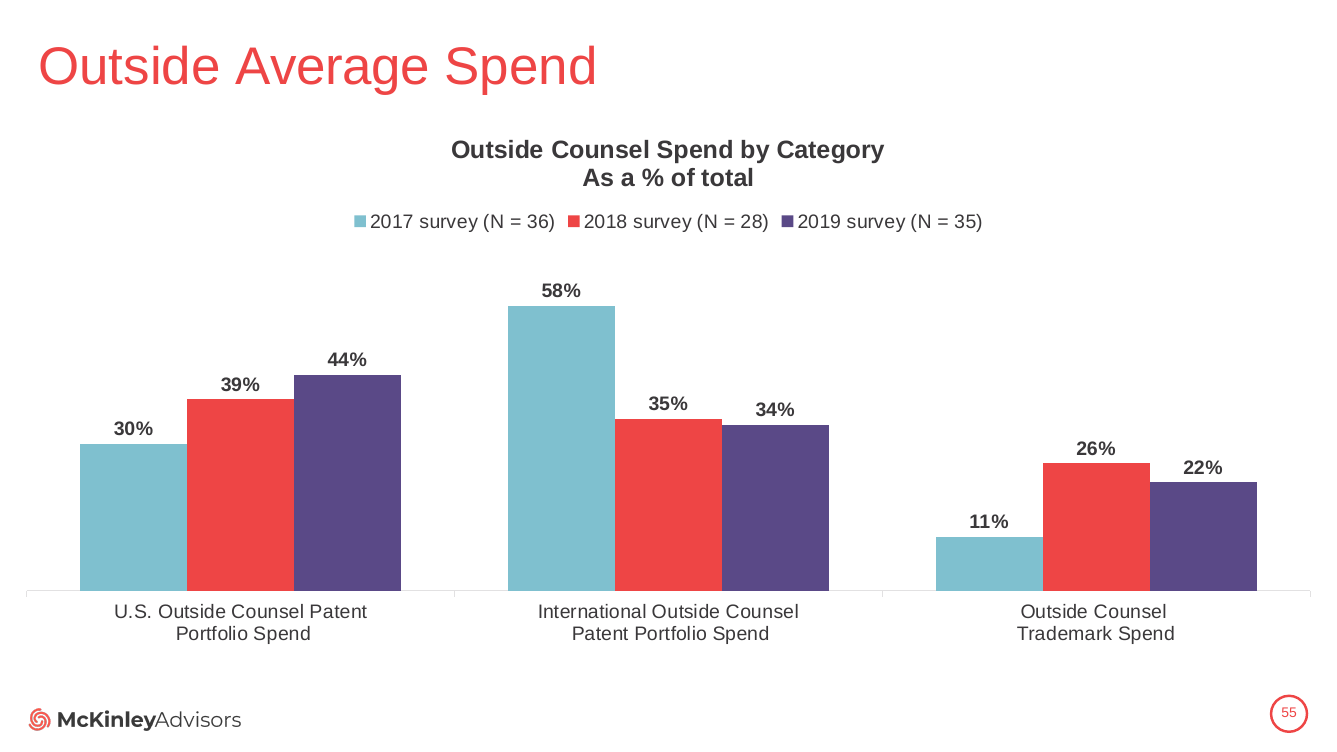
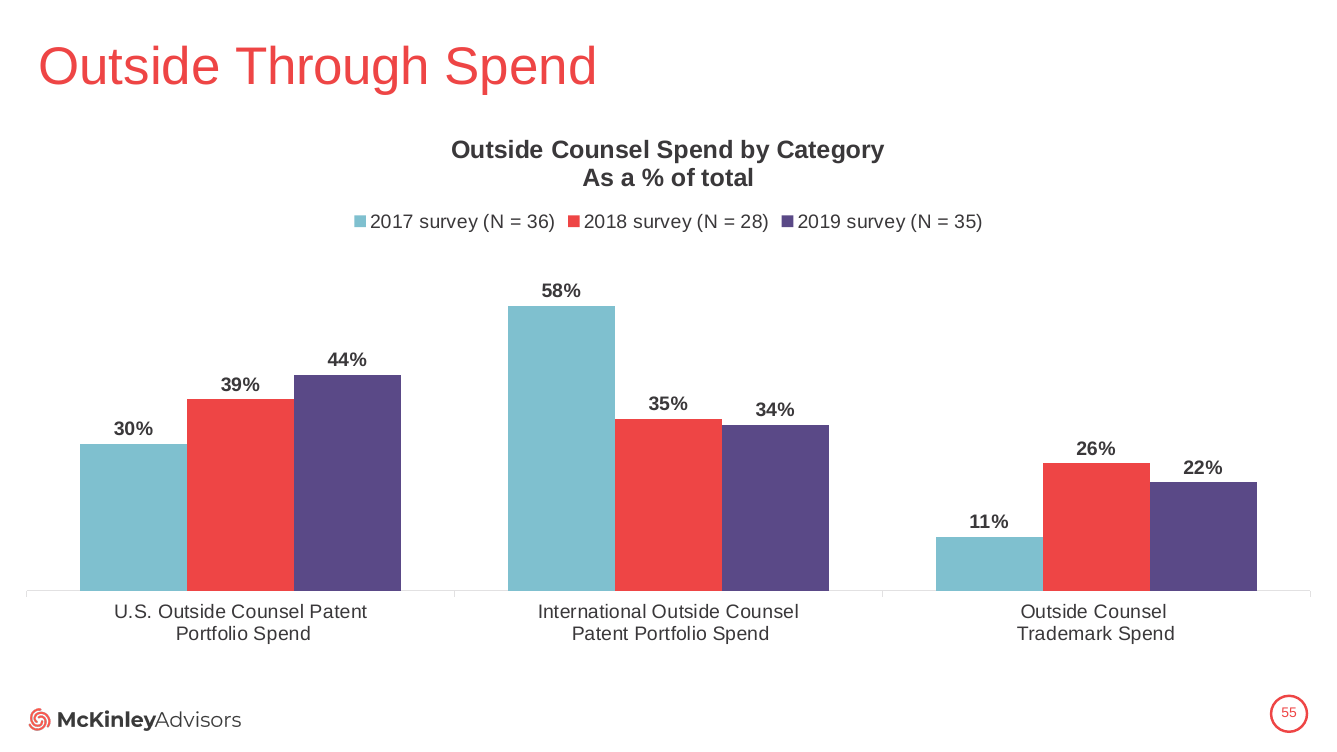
Average: Average -> Through (333, 67)
